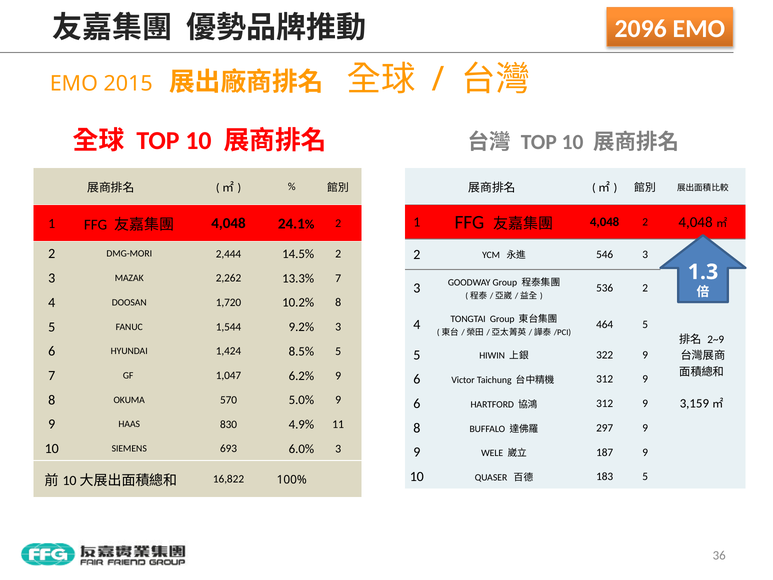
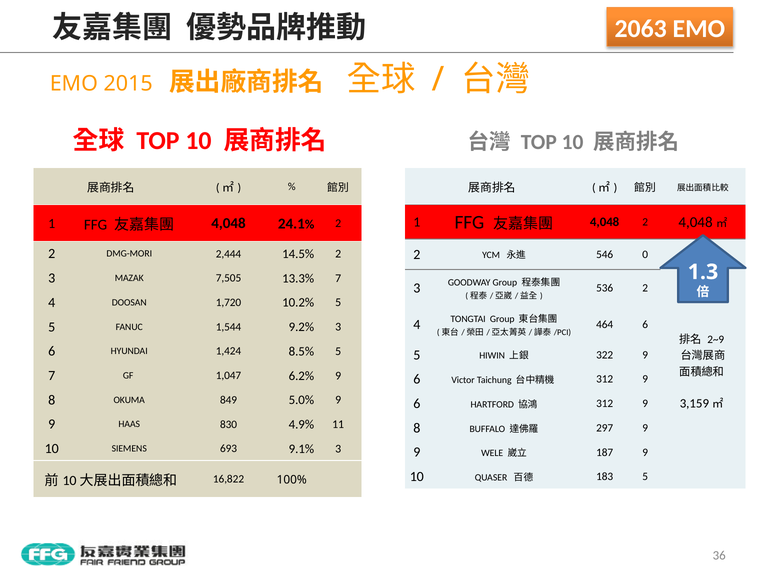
2096: 2096 -> 2063 (641, 29)
546 3: 3 -> 0 (645, 254)
2,262: 2,262 -> 7,505 (228, 278)
10.2% 8: 8 -> 5 (338, 302)
464 5: 5 -> 6 (645, 324)
570: 570 -> 849 (229, 400)
6.0%: 6.0% -> 9.1% (301, 449)
